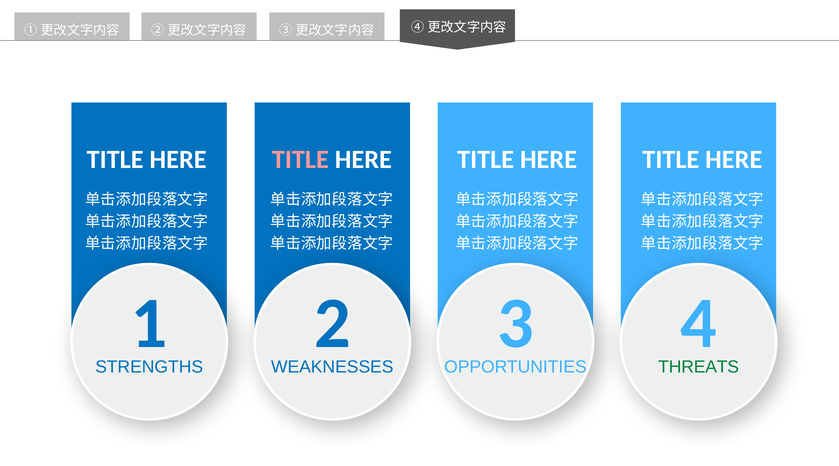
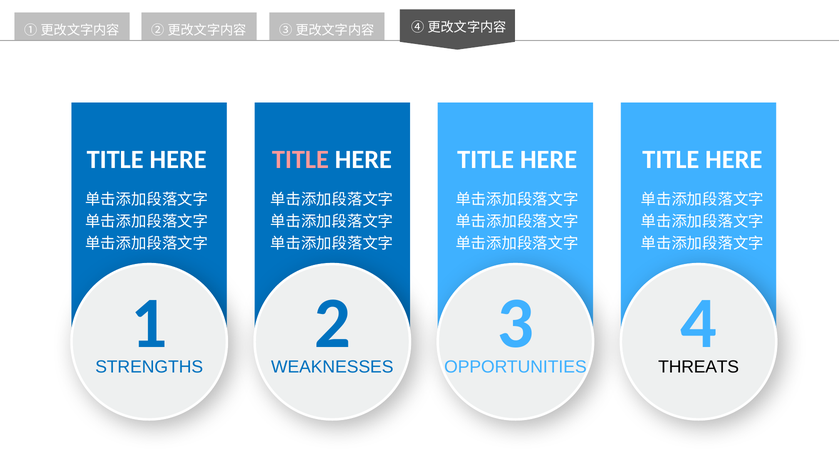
THREATS colour: green -> black (699, 367)
